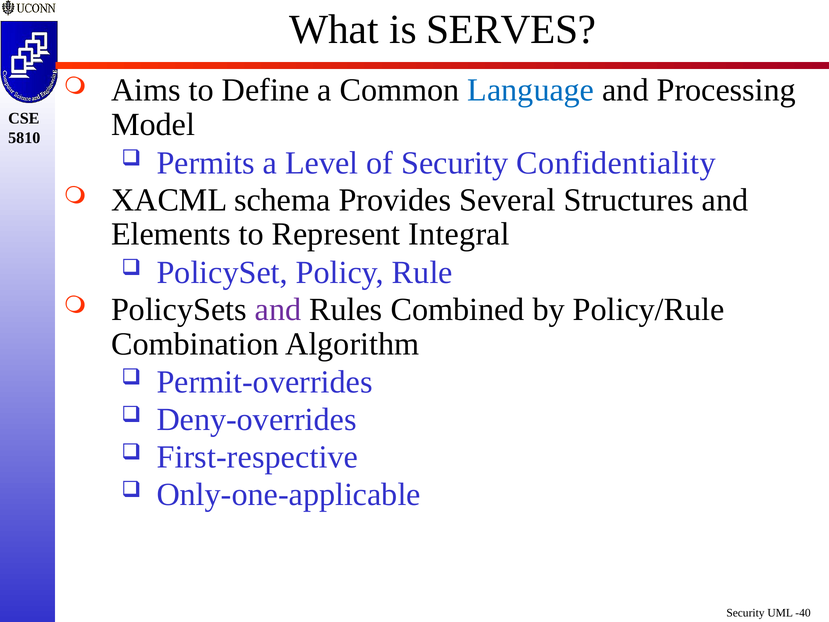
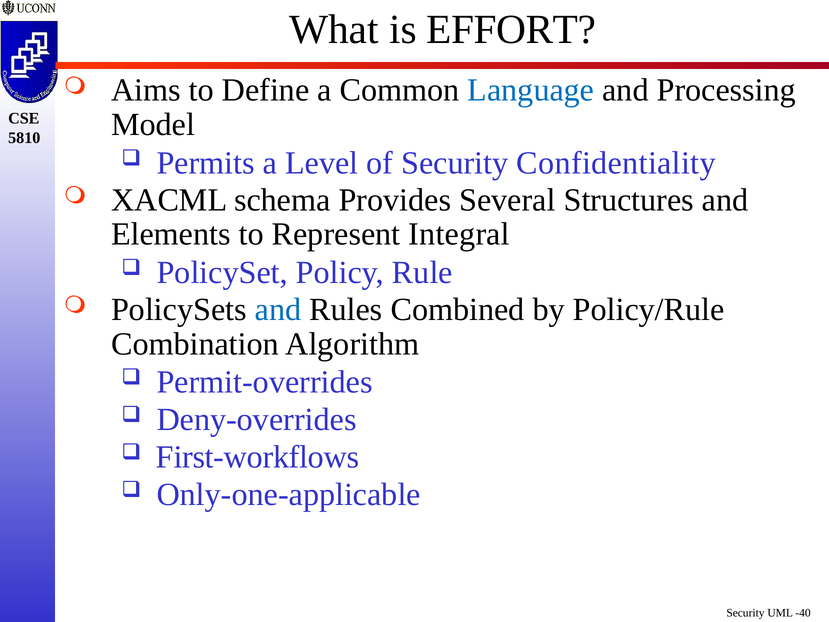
SERVES: SERVES -> EFFORT (511, 29)
and colour: purple -> blue (278, 309)
First-respective: First-respective -> First-workflows (258, 457)
